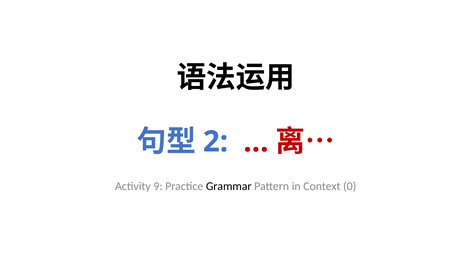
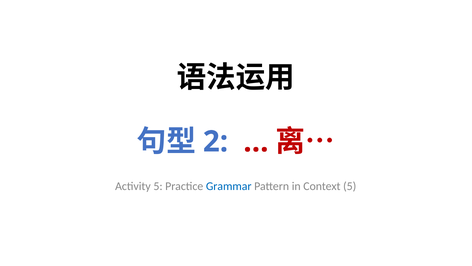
Activity 9: 9 -> 5 (158, 186)
Grammar colour: black -> blue (229, 186)
Context 0: 0 -> 5 (350, 186)
